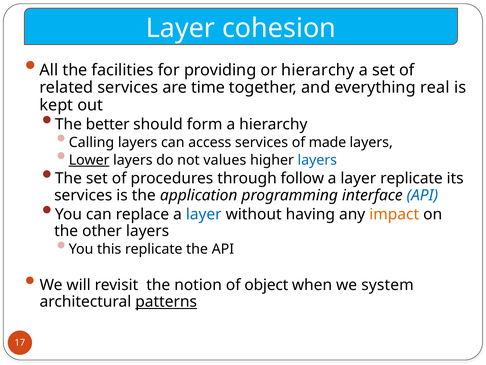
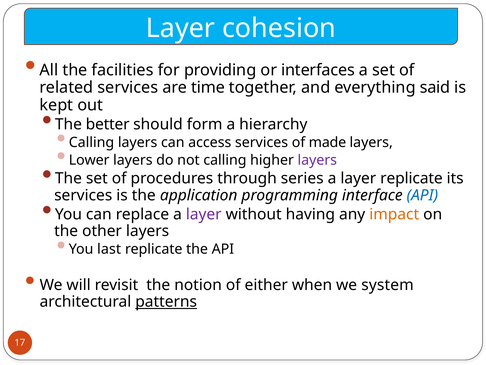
or hierarchy: hierarchy -> interfaces (318, 70)
real: real -> said (435, 87)
Lower underline: present -> none (89, 160)
not values: values -> calling (225, 160)
layers colour: blue -> purple (317, 160)
follow: follow -> series (302, 178)
layer colour: blue -> purple (204, 214)
this: this -> last (109, 249)
object: object -> either (266, 285)
